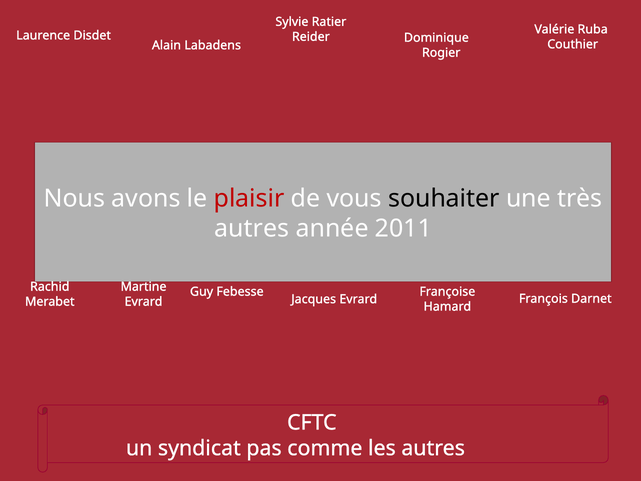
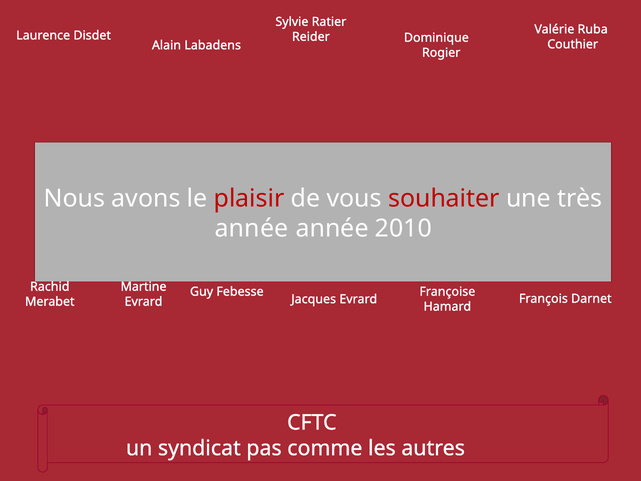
souhaiter colour: black -> red (444, 199)
autres: autres -> année (252, 228)
2011: 2011 -> 2010 (403, 228)
